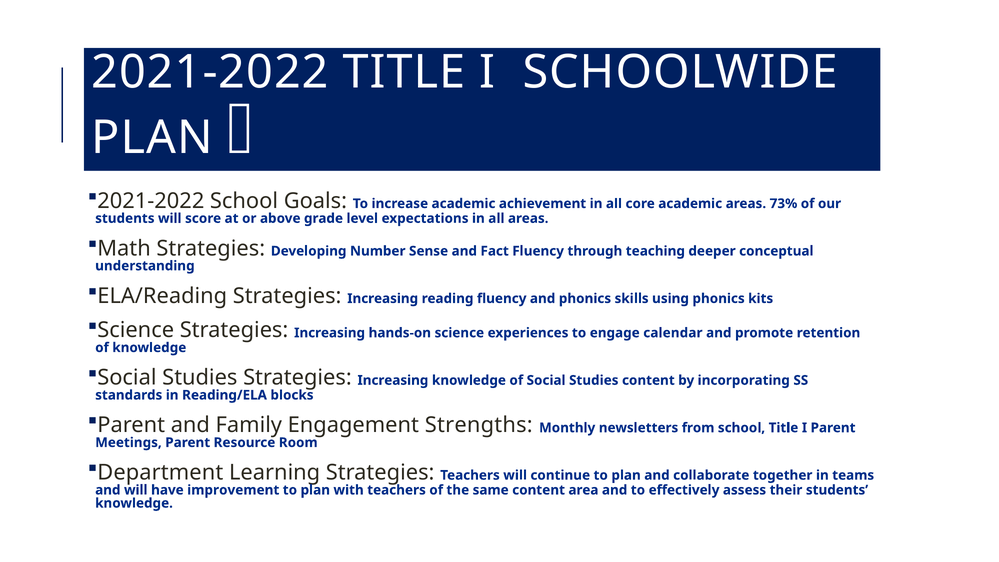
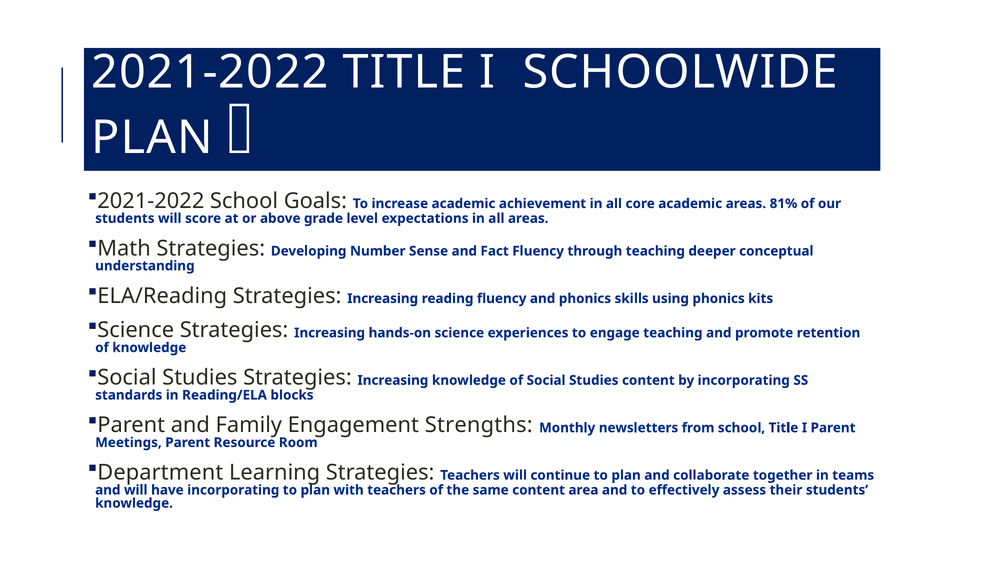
73%: 73% -> 81% (783, 204)
engage calendar: calendar -> teaching (673, 333)
have improvement: improvement -> incorporating (233, 490)
